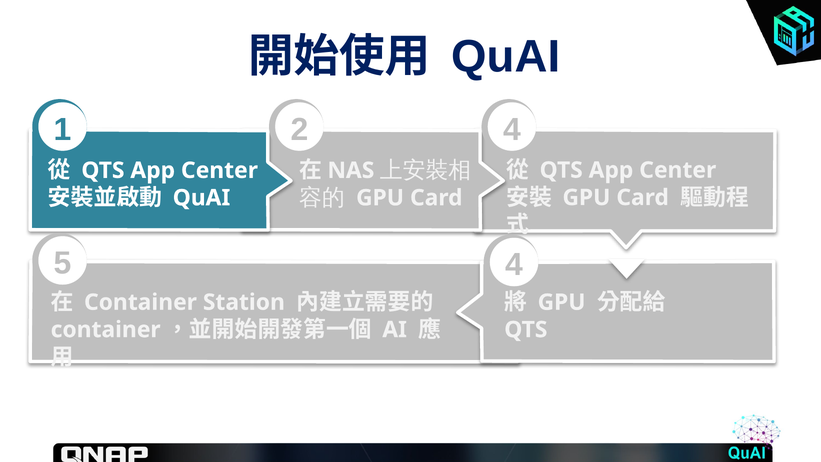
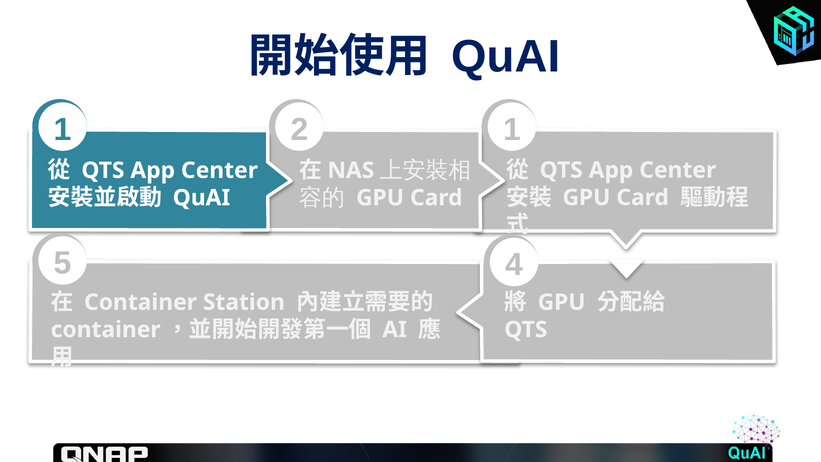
1 4: 4 -> 1 (512, 129)
